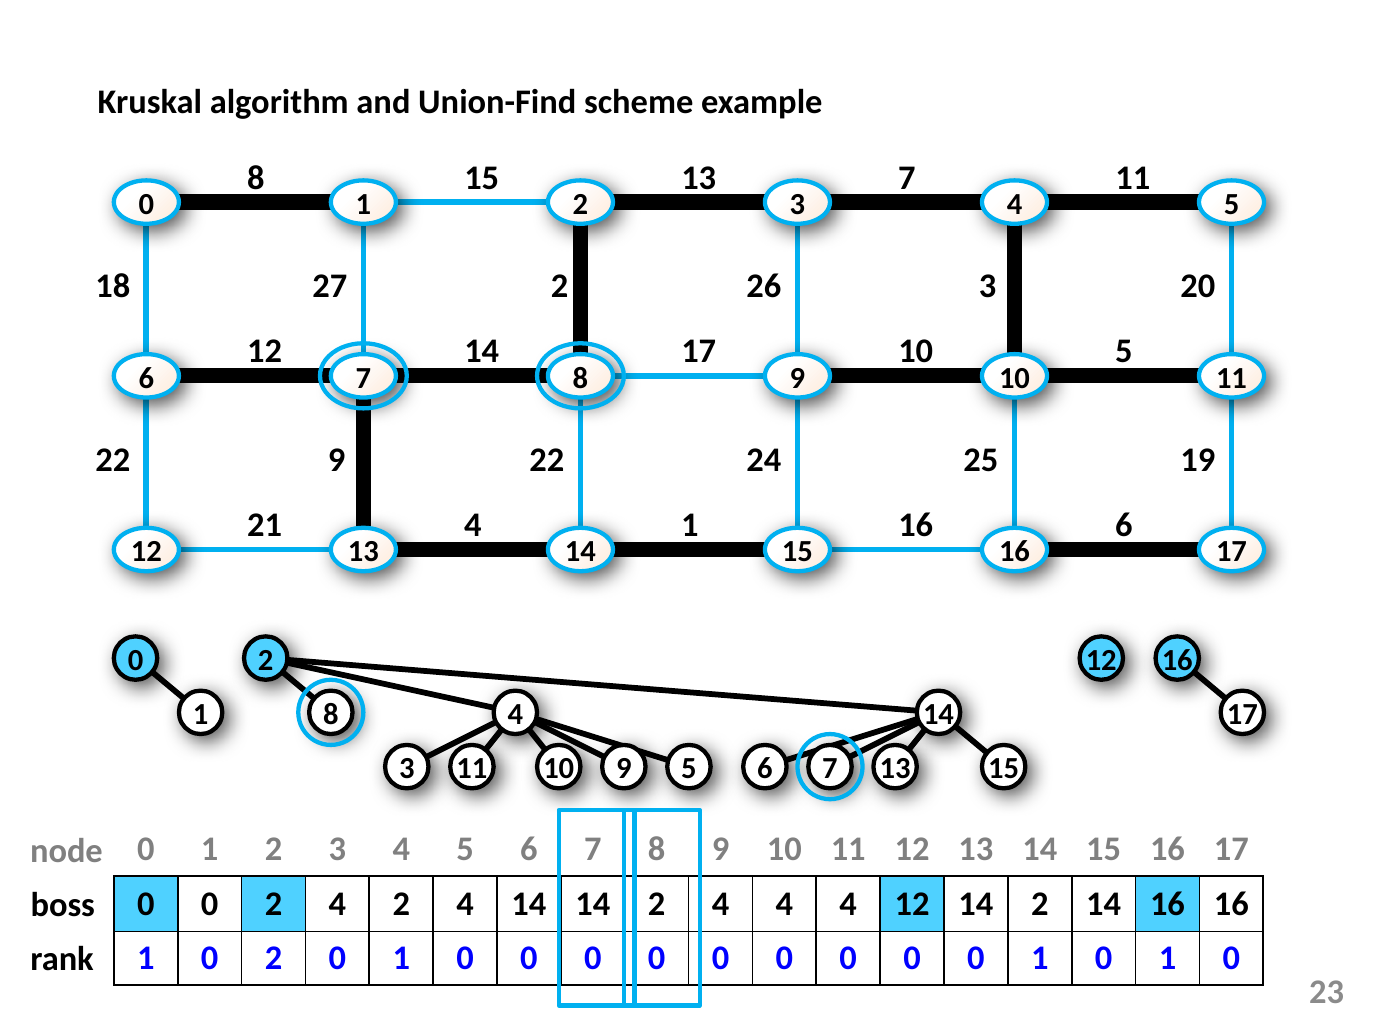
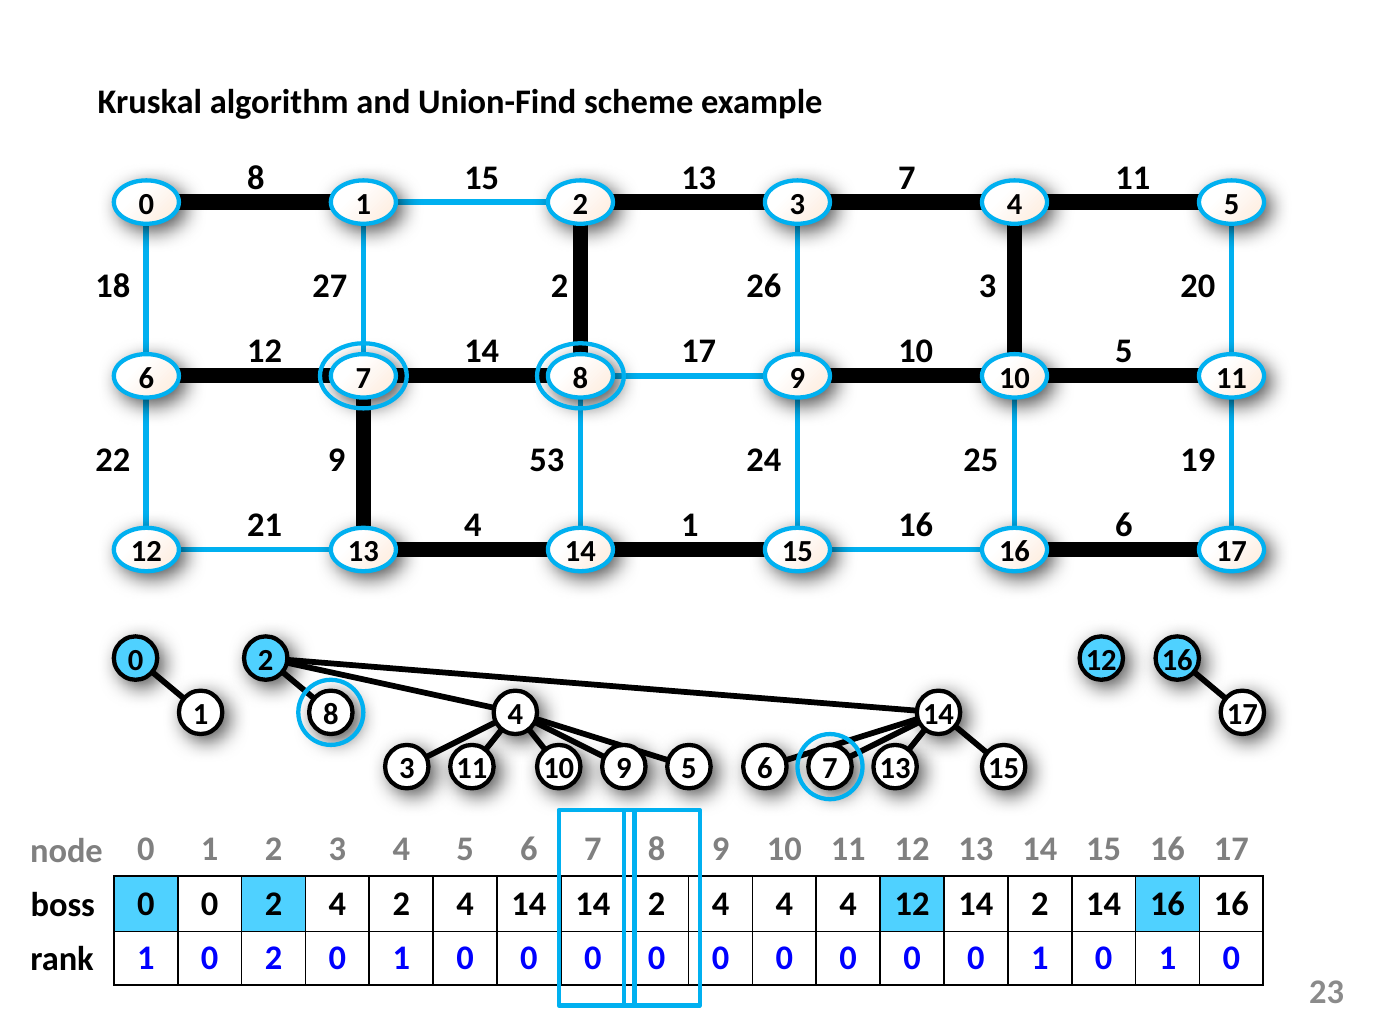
22 22: 22 -> 53 (547, 460)
